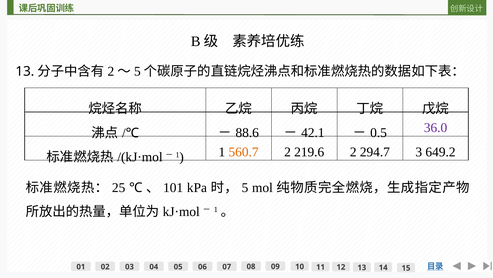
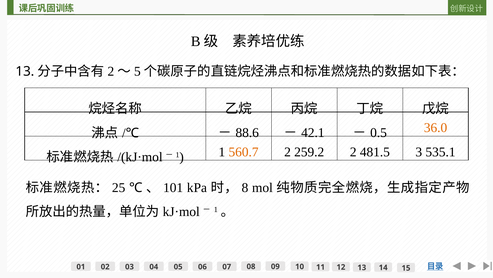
36.0 colour: purple -> orange (436, 128)
219.6: 219.6 -> 259.2 (309, 152)
294.7: 294.7 -> 481.5 (375, 152)
649.2: 649.2 -> 535.1 (441, 152)
5: 5 -> 8 (245, 187)
